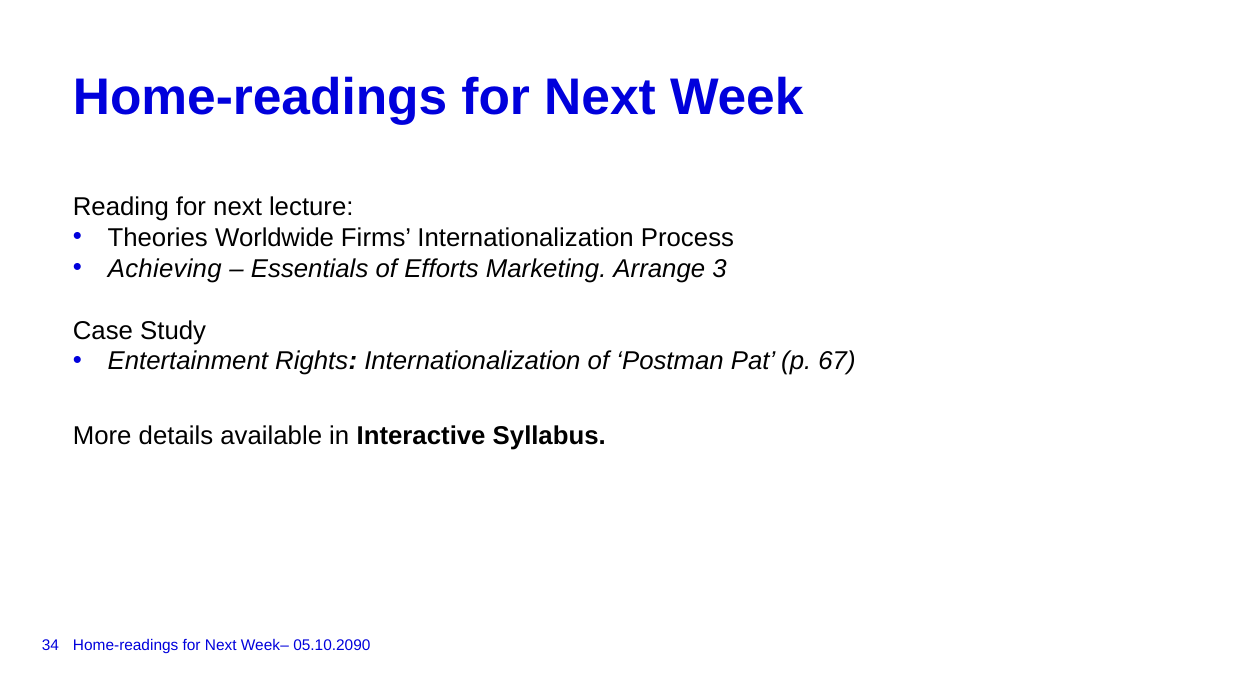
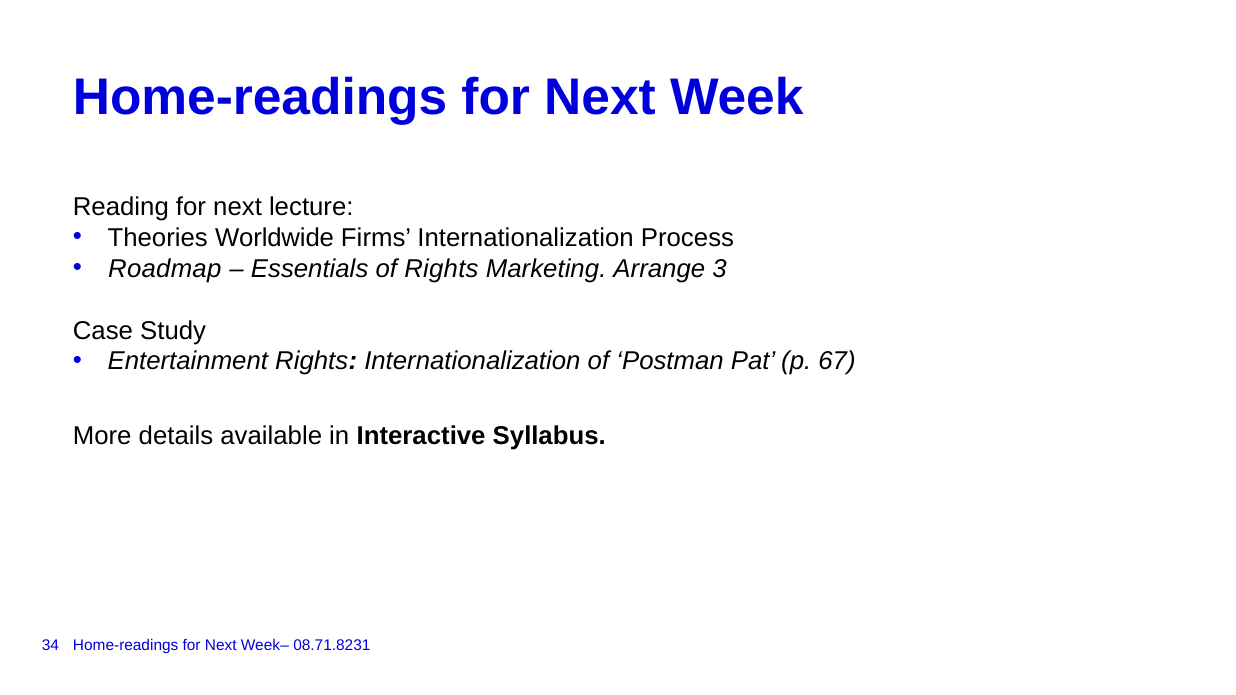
Achieving: Achieving -> Roadmap (165, 269)
of Efforts: Efforts -> Rights (441, 269)
05.10.2090: 05.10.2090 -> 08.71.8231 (332, 645)
